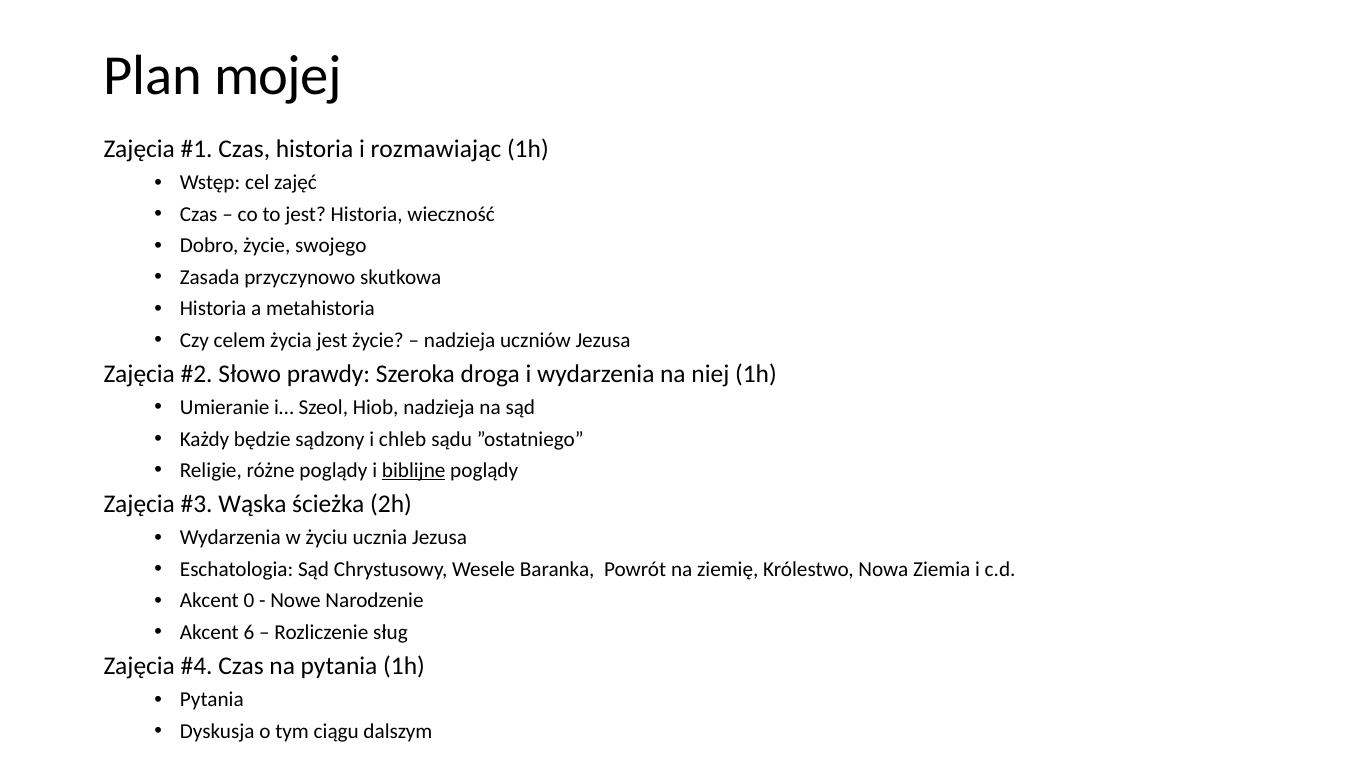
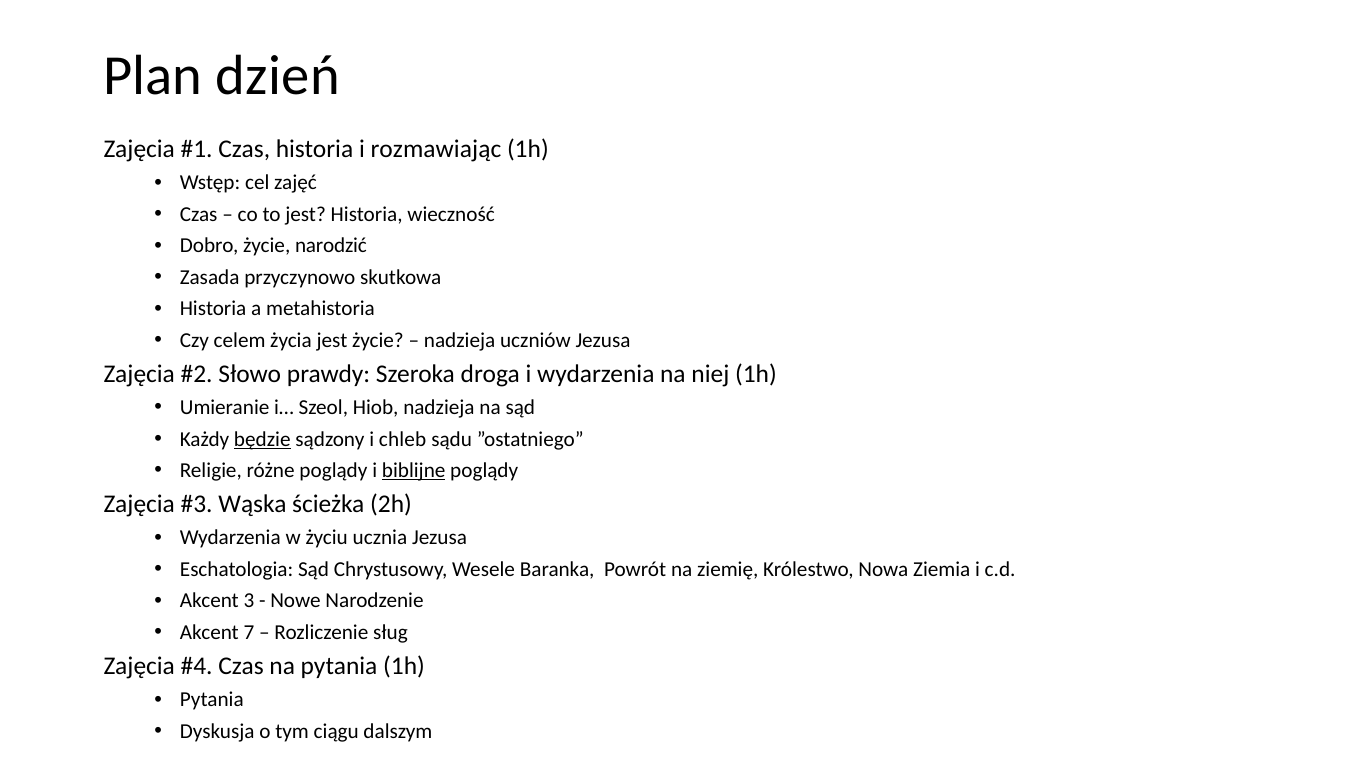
mojej: mojej -> dzień (277, 76)
swojego: swojego -> narodzić (331, 246)
będzie underline: none -> present (262, 439)
0: 0 -> 3 (249, 601)
6: 6 -> 7 (249, 632)
